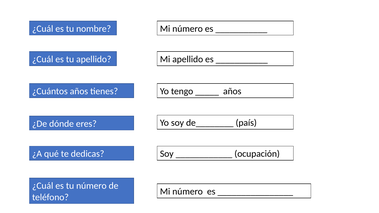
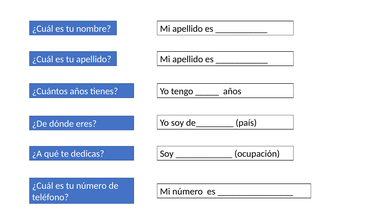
número: número -> apellido (188, 29)
